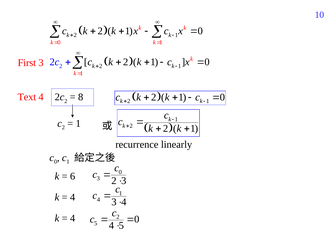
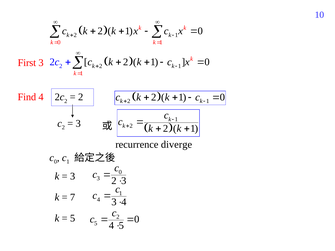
Text: Text -> Find (27, 97)
8: 8 -> 2 (81, 97)
1: 1 -> 3 (78, 124)
linearly: linearly -> diverge (177, 145)
6: 6 -> 3 (73, 176)
4: 4 -> 7 (73, 197)
4: 4 -> 5 (73, 219)
